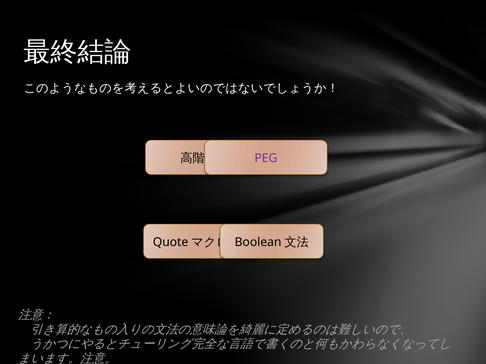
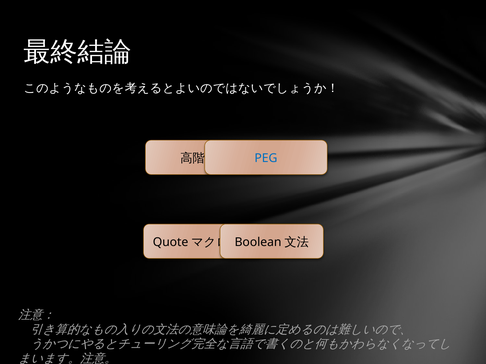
PEG colour: purple -> blue (266, 158)
